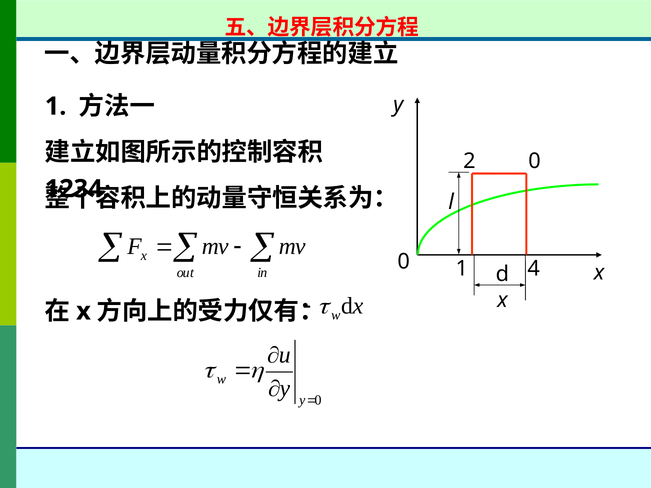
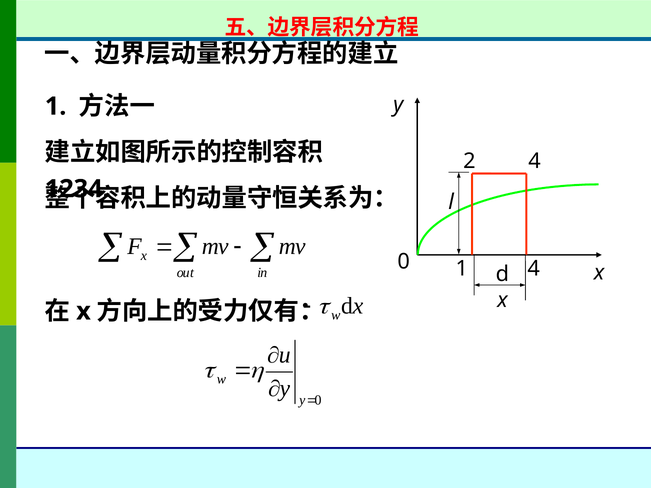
2 0: 0 -> 4 (534, 161)
